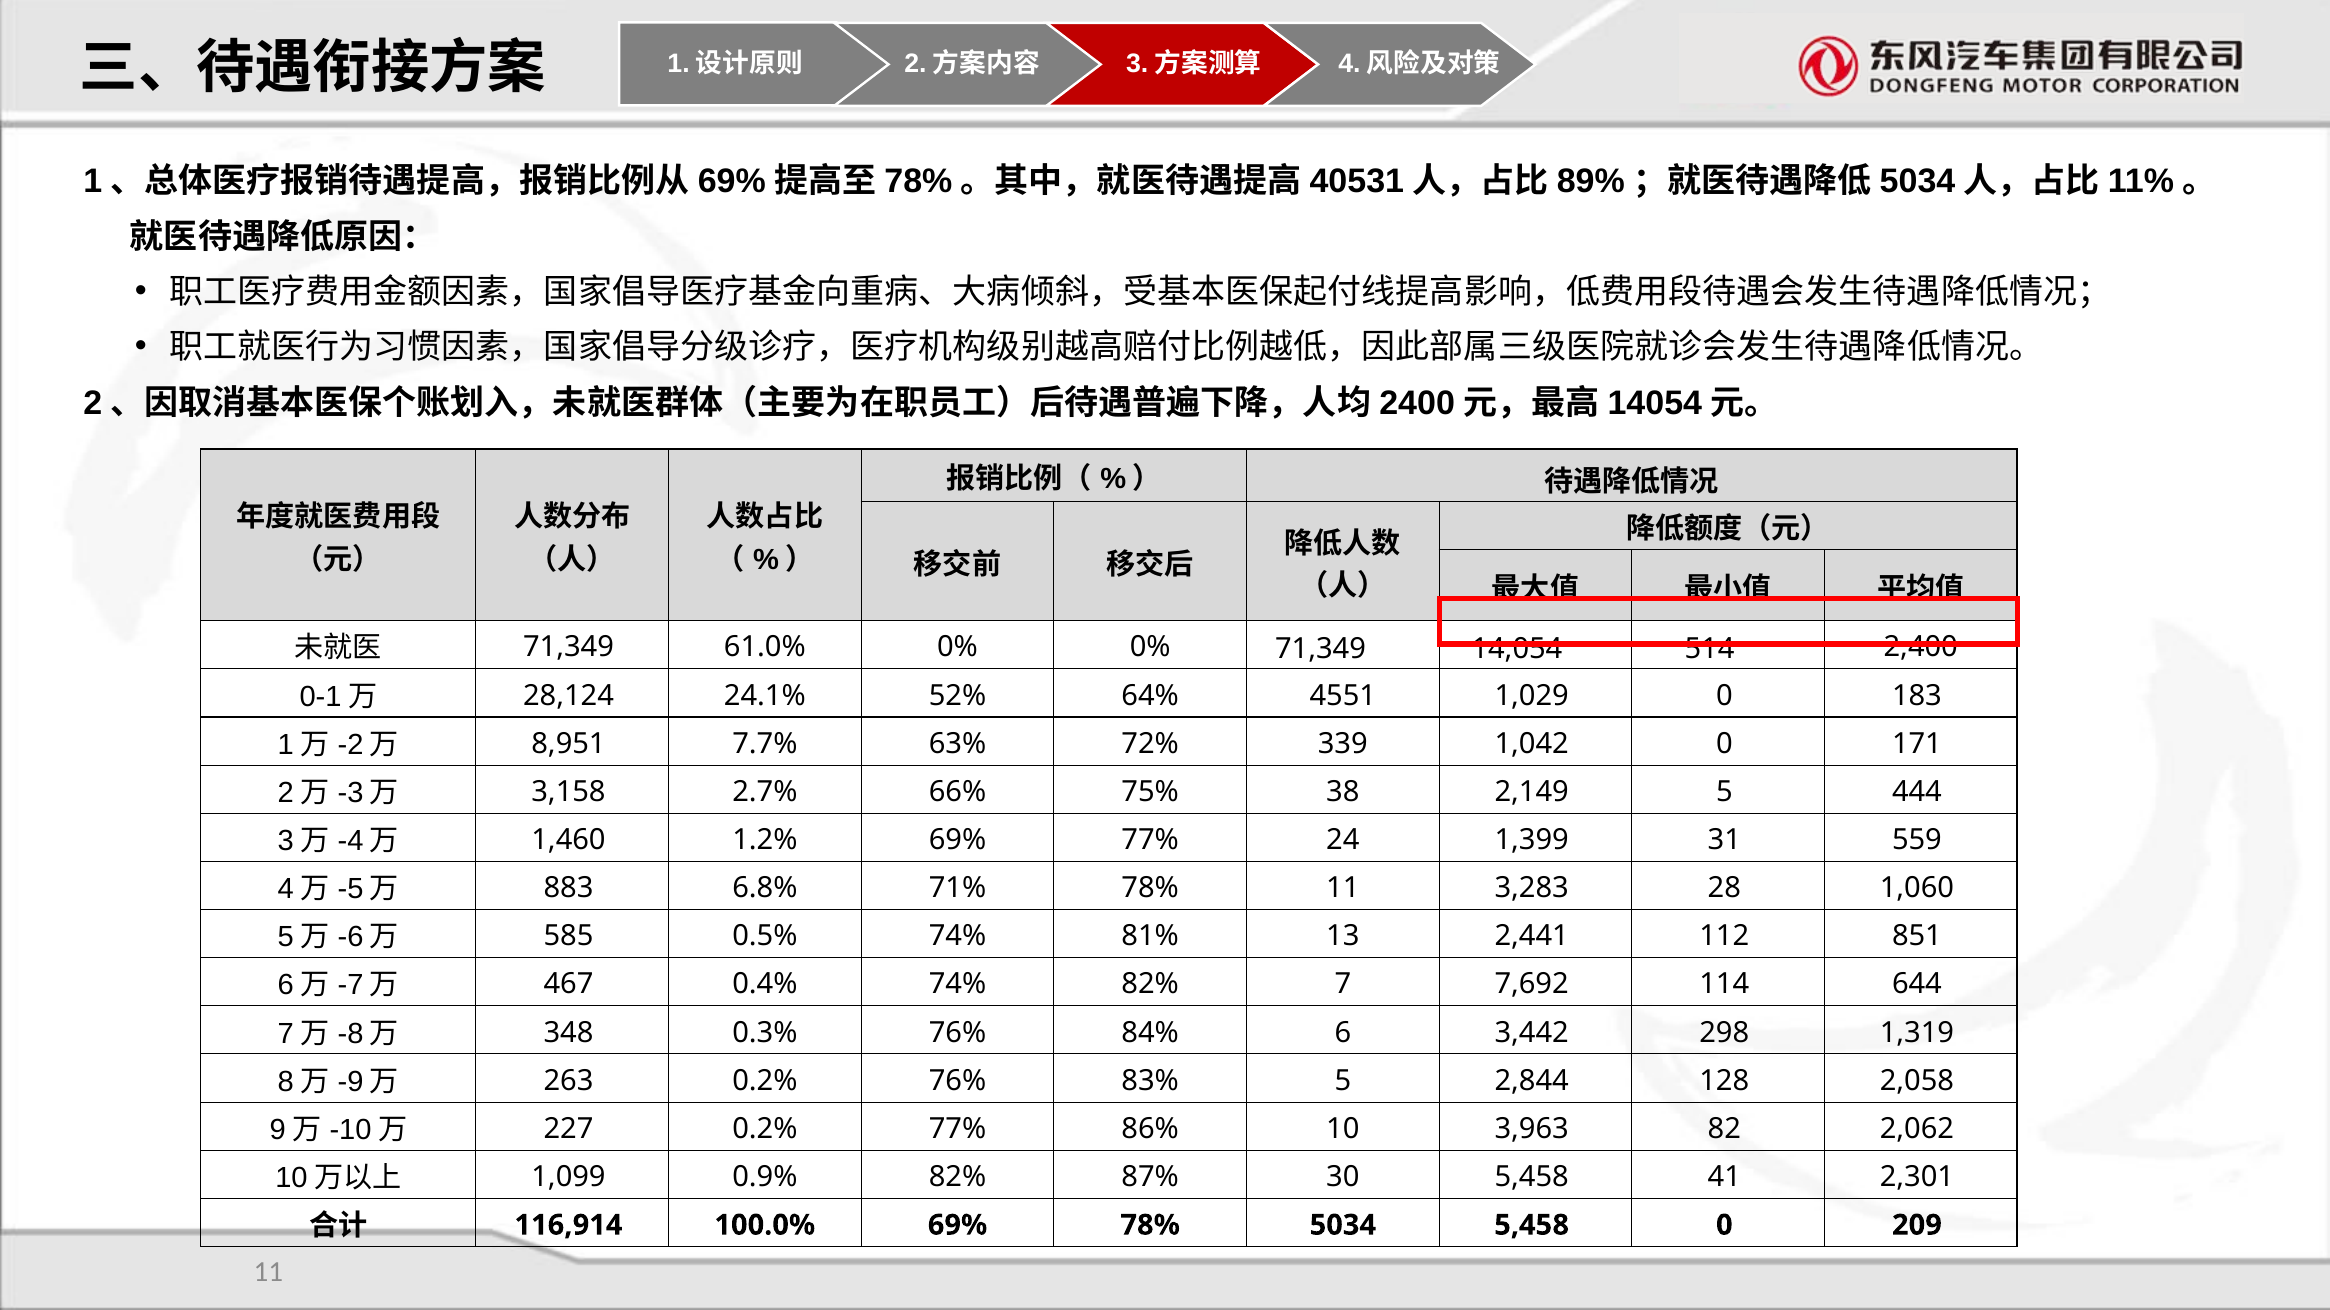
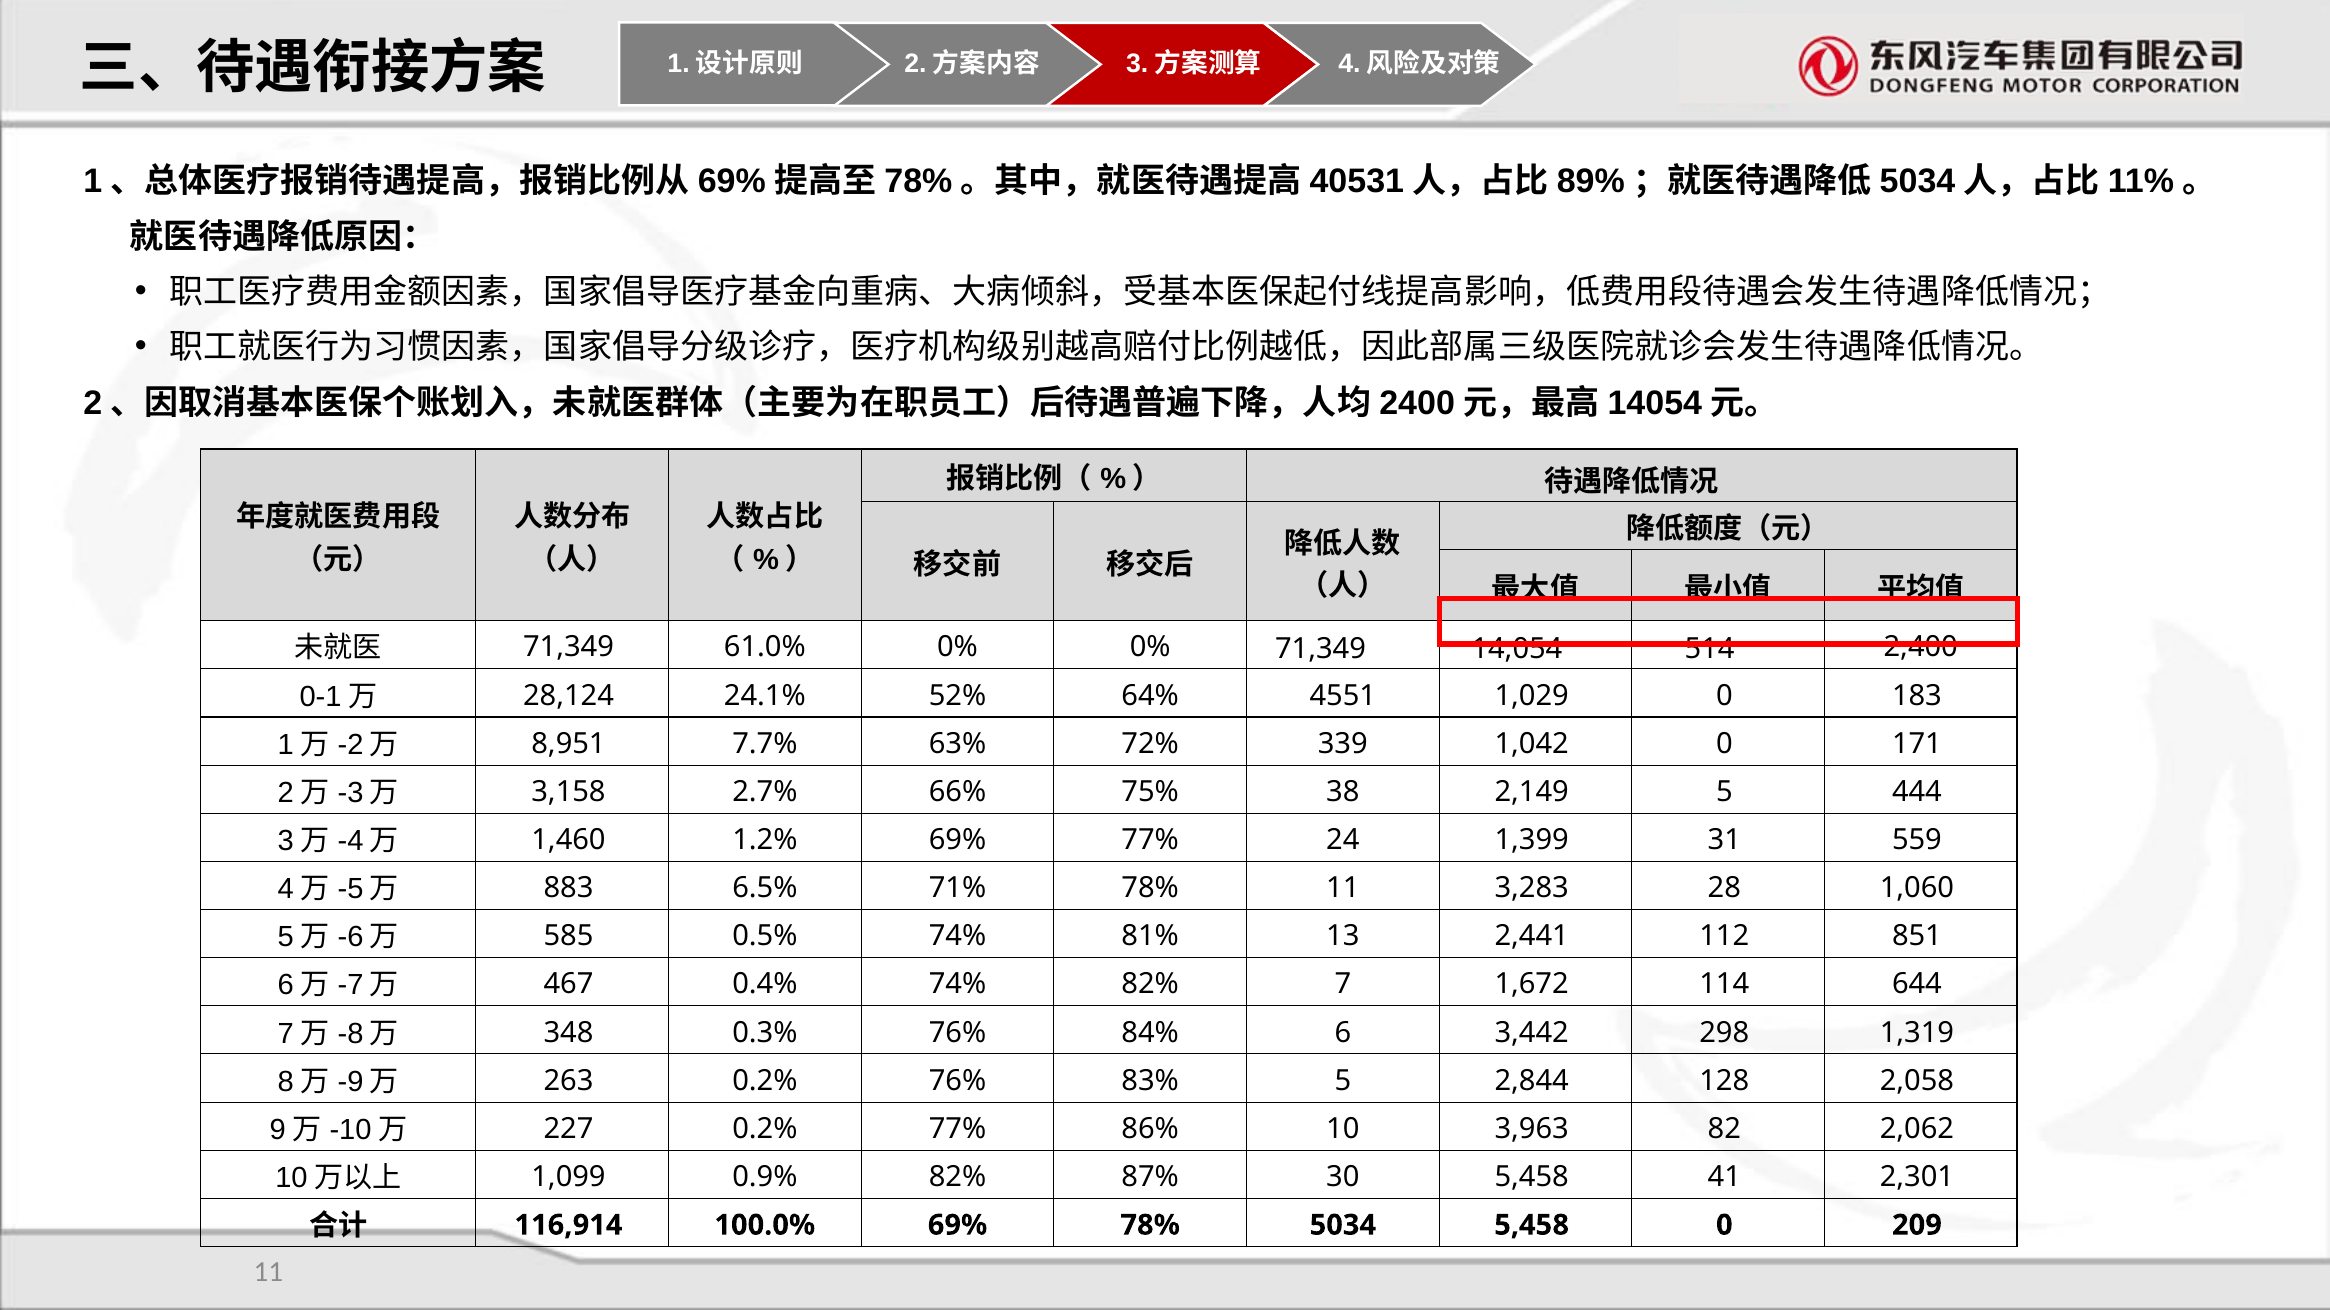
6.8%: 6.8% -> 6.5% (765, 888)
7,692: 7,692 -> 1,672 (1532, 985)
